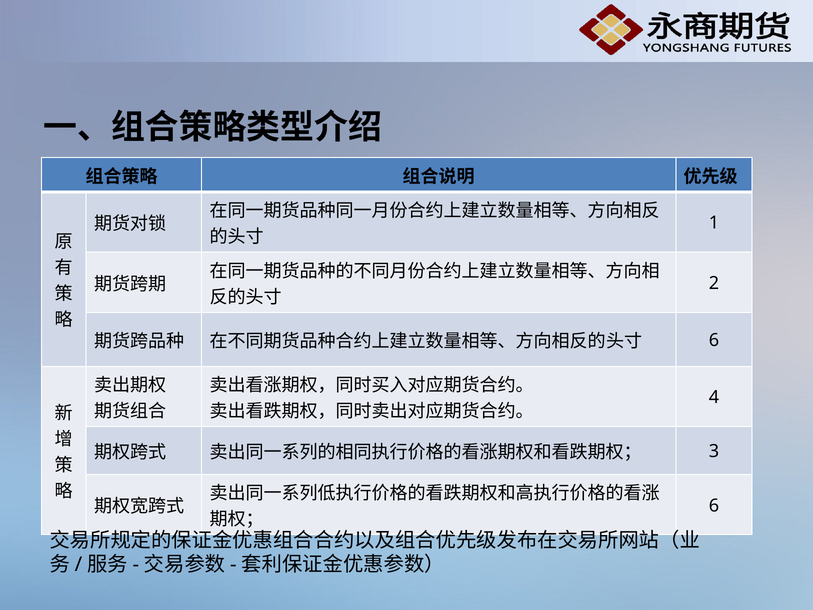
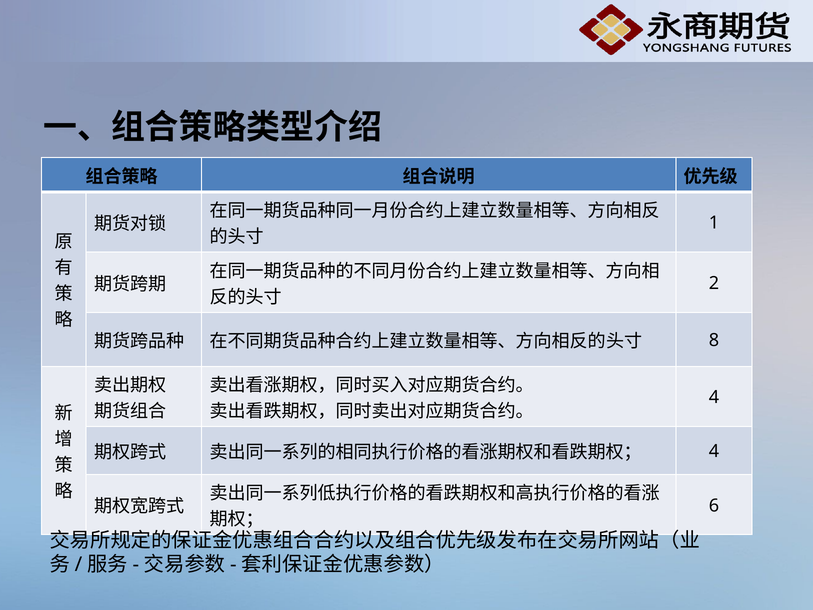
6: 6 -> 8 (714, 340)
3: 3 -> 4 (714, 451)
